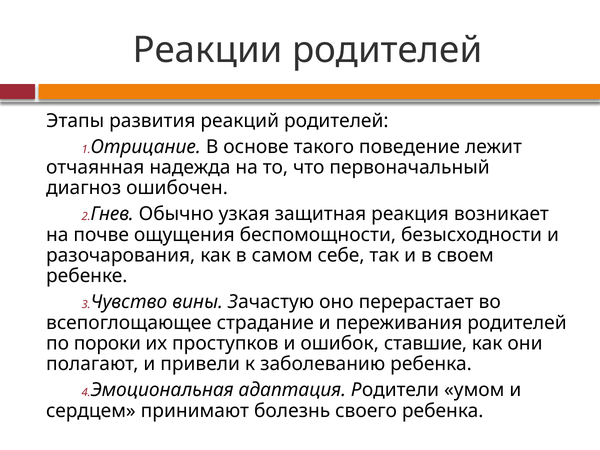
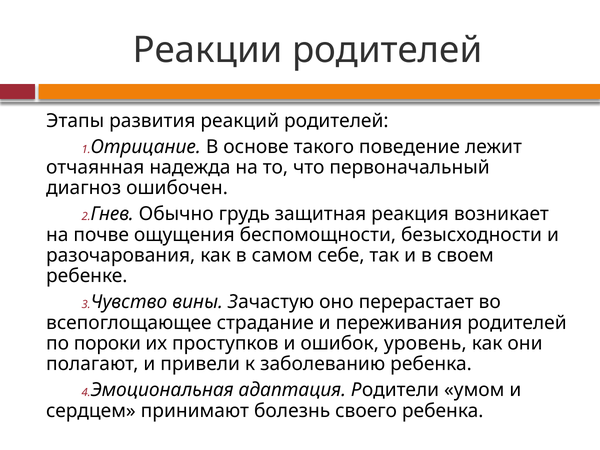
узкая: узкая -> грудь (244, 214)
ставшие: ставшие -> уровень (425, 343)
